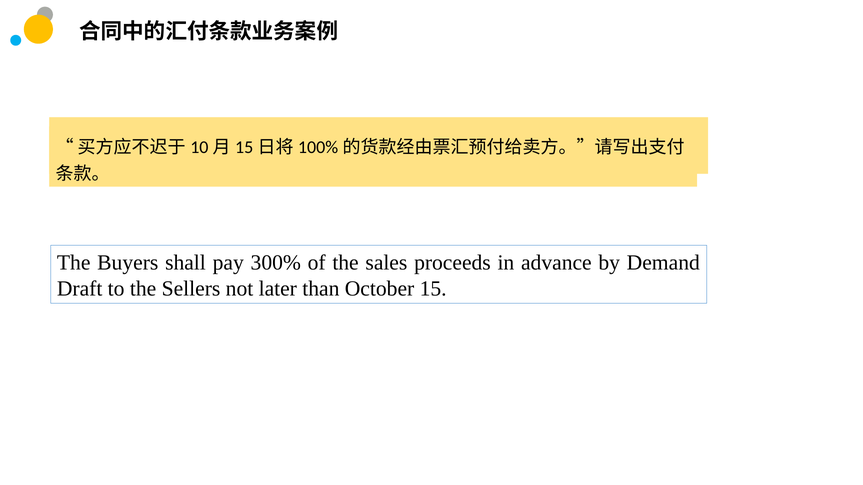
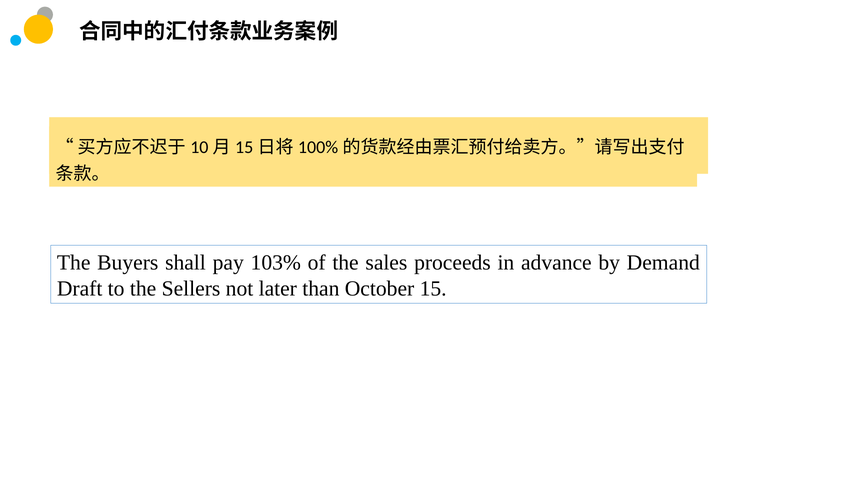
300%: 300% -> 103% (276, 263)
